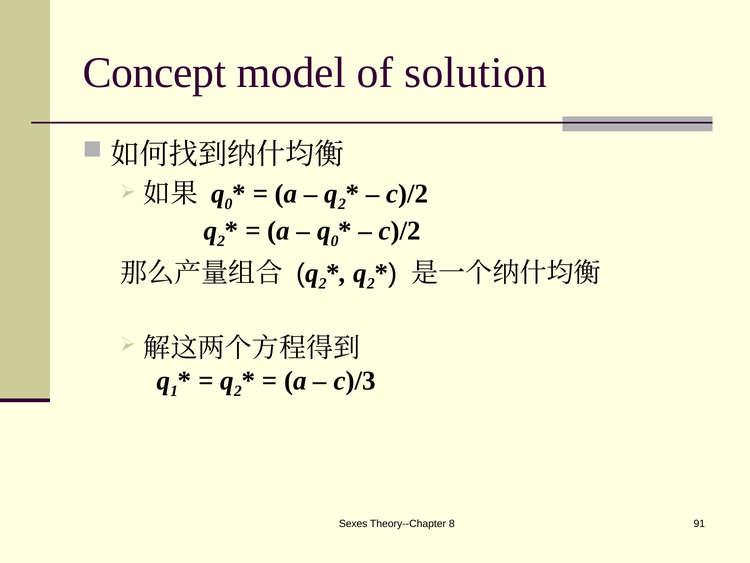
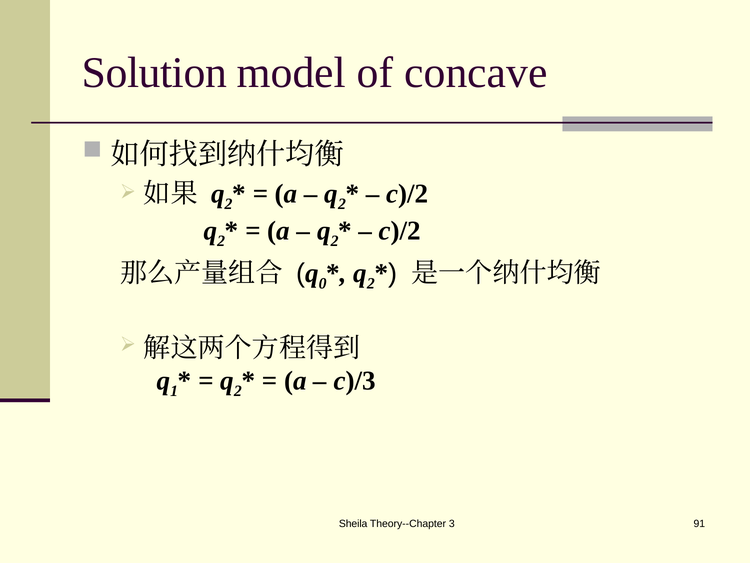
Concept: Concept -> Solution (154, 73)
solution: solution -> concave (476, 73)
0: 0 -> 2 (228, 204)
0: 0 -> 2 (335, 241)
2: 2 -> 0 (323, 283)
Sexes: Sexes -> Sheila (353, 523)
8: 8 -> 3 (452, 523)
